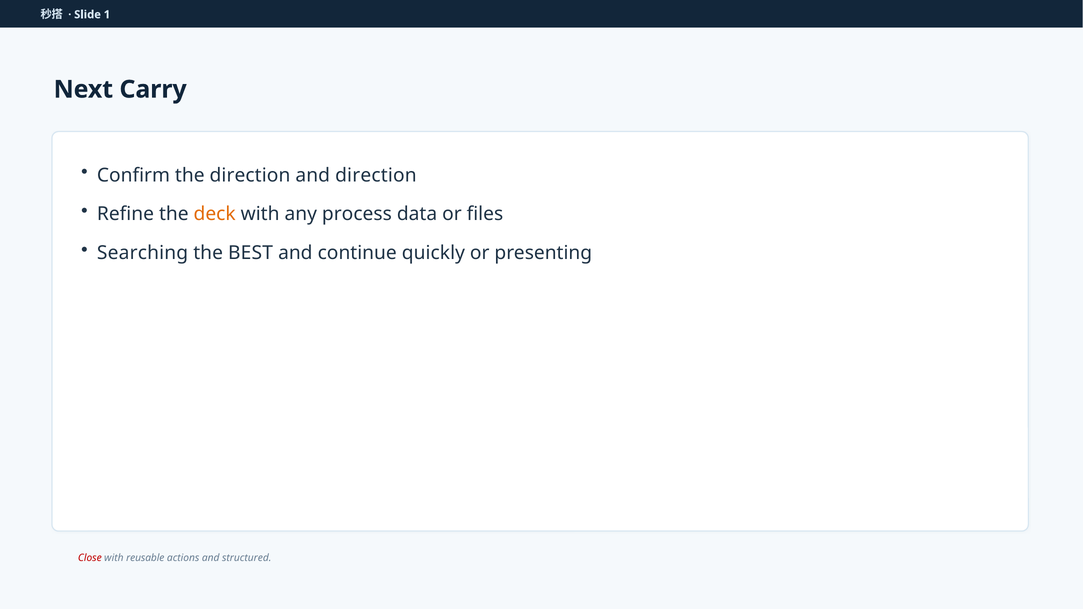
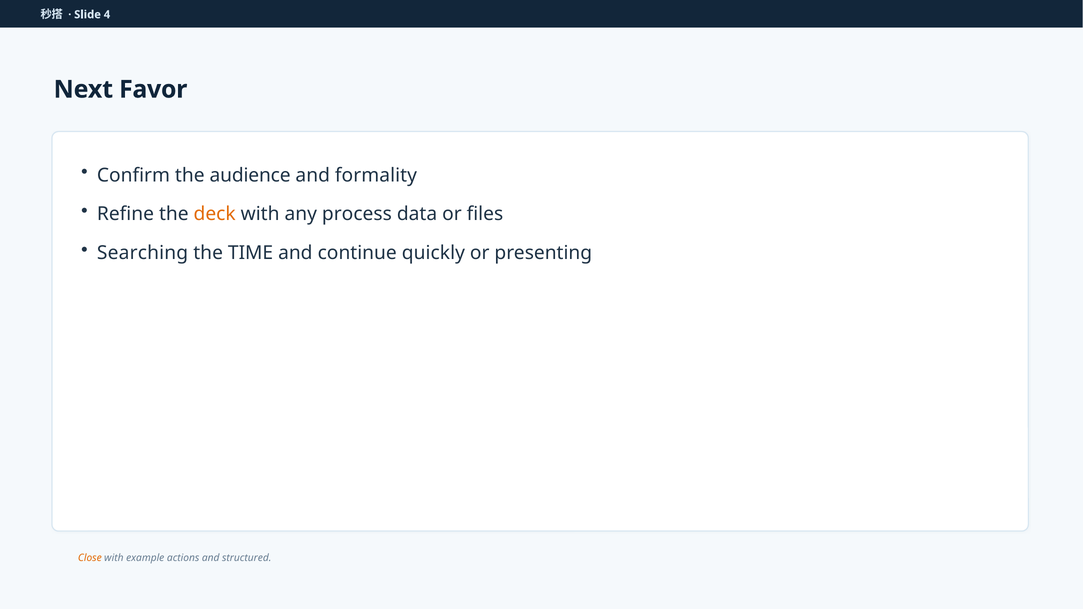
1: 1 -> 4 (107, 15)
Carry: Carry -> Favor (153, 89)
the direction: direction -> audience (250, 175)
and direction: direction -> formality (376, 175)
BEST: BEST -> TIME (251, 253)
Close colour: red -> orange (90, 558)
reusable: reusable -> example (145, 558)
